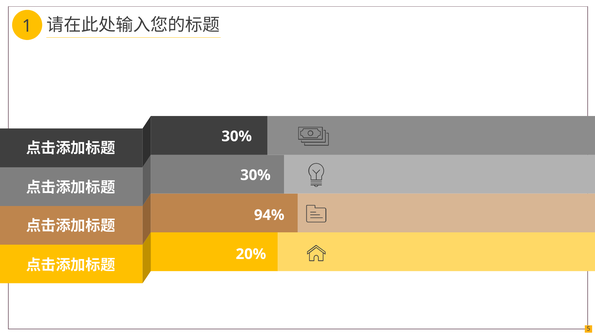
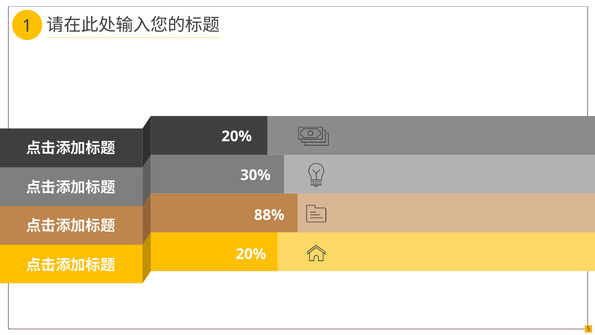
30%: 30% -> 20% (237, 136)
94%: 94% -> 88% (269, 215)
